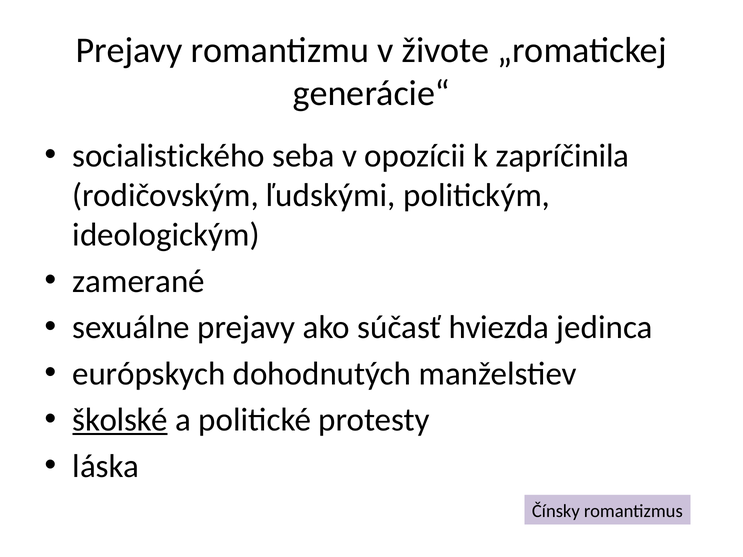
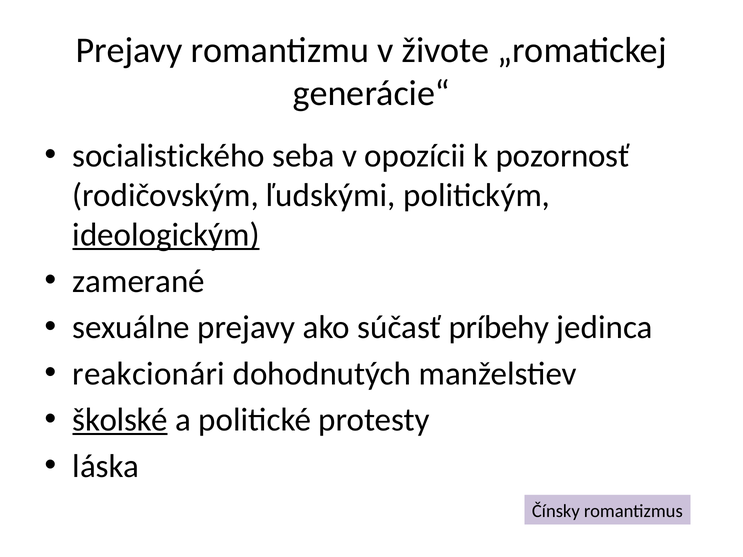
zapríčinila: zapríčinila -> pozornosť (563, 156)
ideologickým underline: none -> present (166, 235)
hviezda: hviezda -> príbehy (499, 328)
európskych: európskych -> reakcionári (149, 374)
